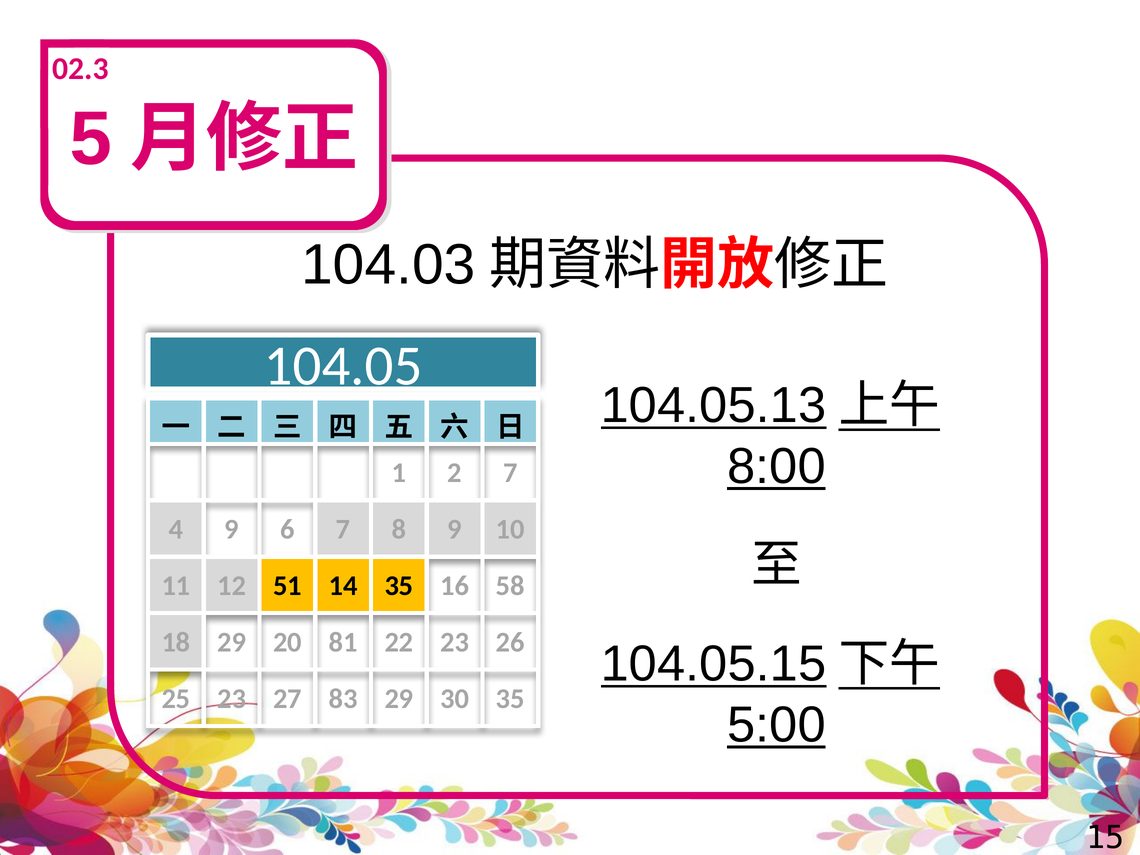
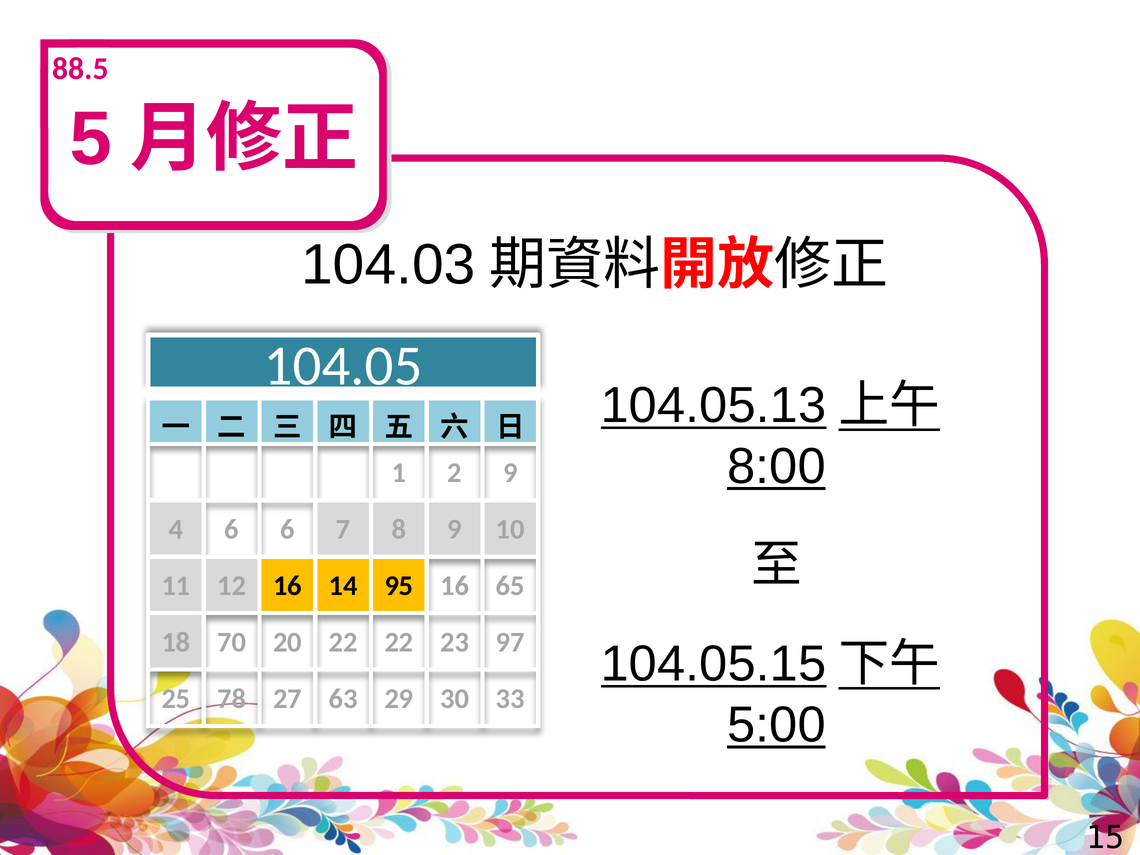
02.3: 02.3 -> 88.5 (80, 69)
2 7: 7 -> 9 (510, 473)
4 9: 9 -> 6 (232, 529)
12 51: 51 -> 16 (287, 586)
14 35: 35 -> 95 (399, 586)
58: 58 -> 65 (510, 586)
18 29: 29 -> 70 (232, 642)
20 81: 81 -> 22 (343, 642)
26: 26 -> 97 (510, 642)
25 23: 23 -> 78 (232, 699)
83: 83 -> 63 (343, 699)
30 35: 35 -> 33 (510, 699)
